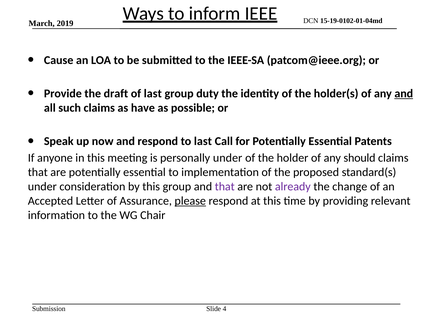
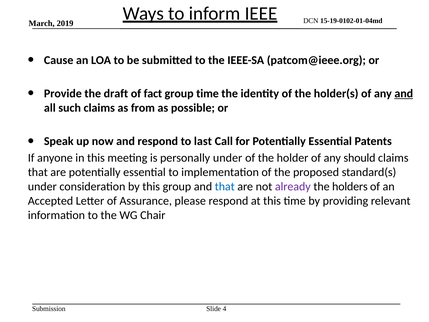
of last: last -> fact (153, 94)
group duty: duty -> time (208, 94)
have: have -> from (143, 108)
that colour: purple -> blue (225, 187)
change: change -> holders (350, 187)
please underline: present -> none (190, 201)
